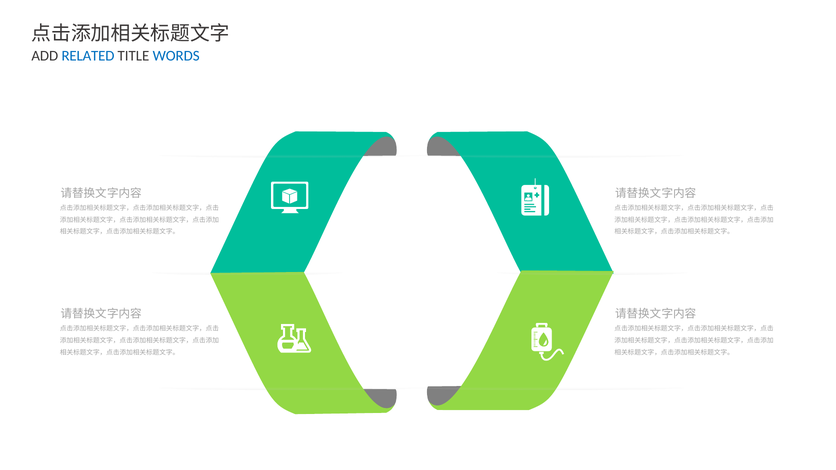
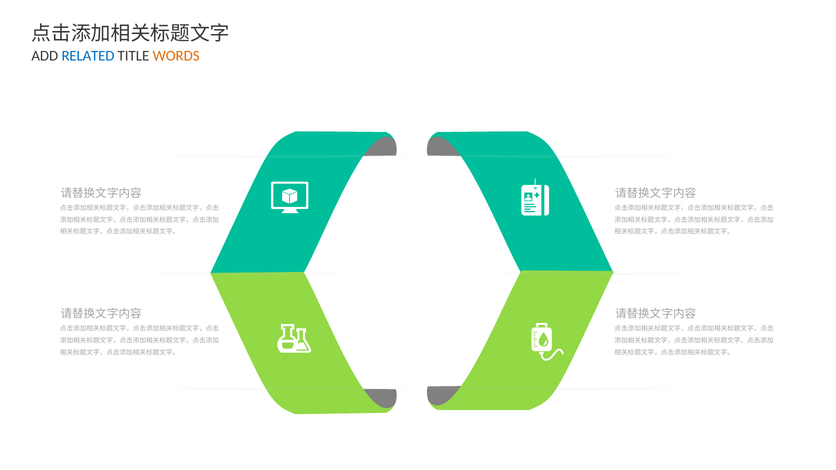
WORDS colour: blue -> orange (176, 56)
